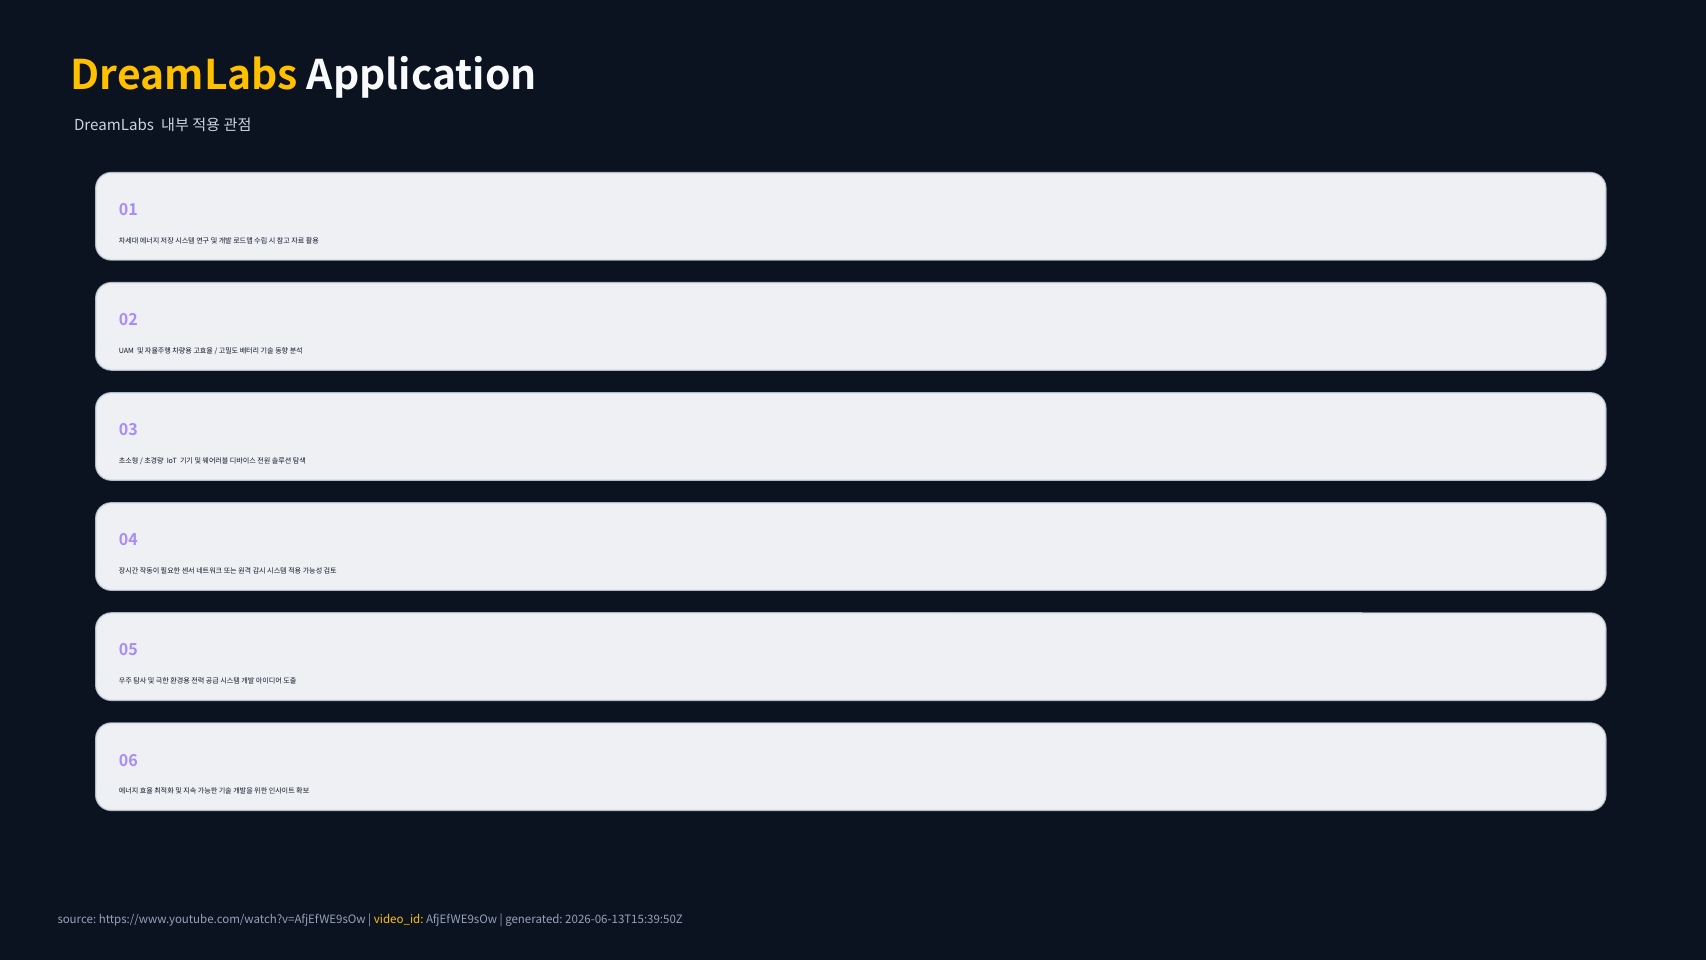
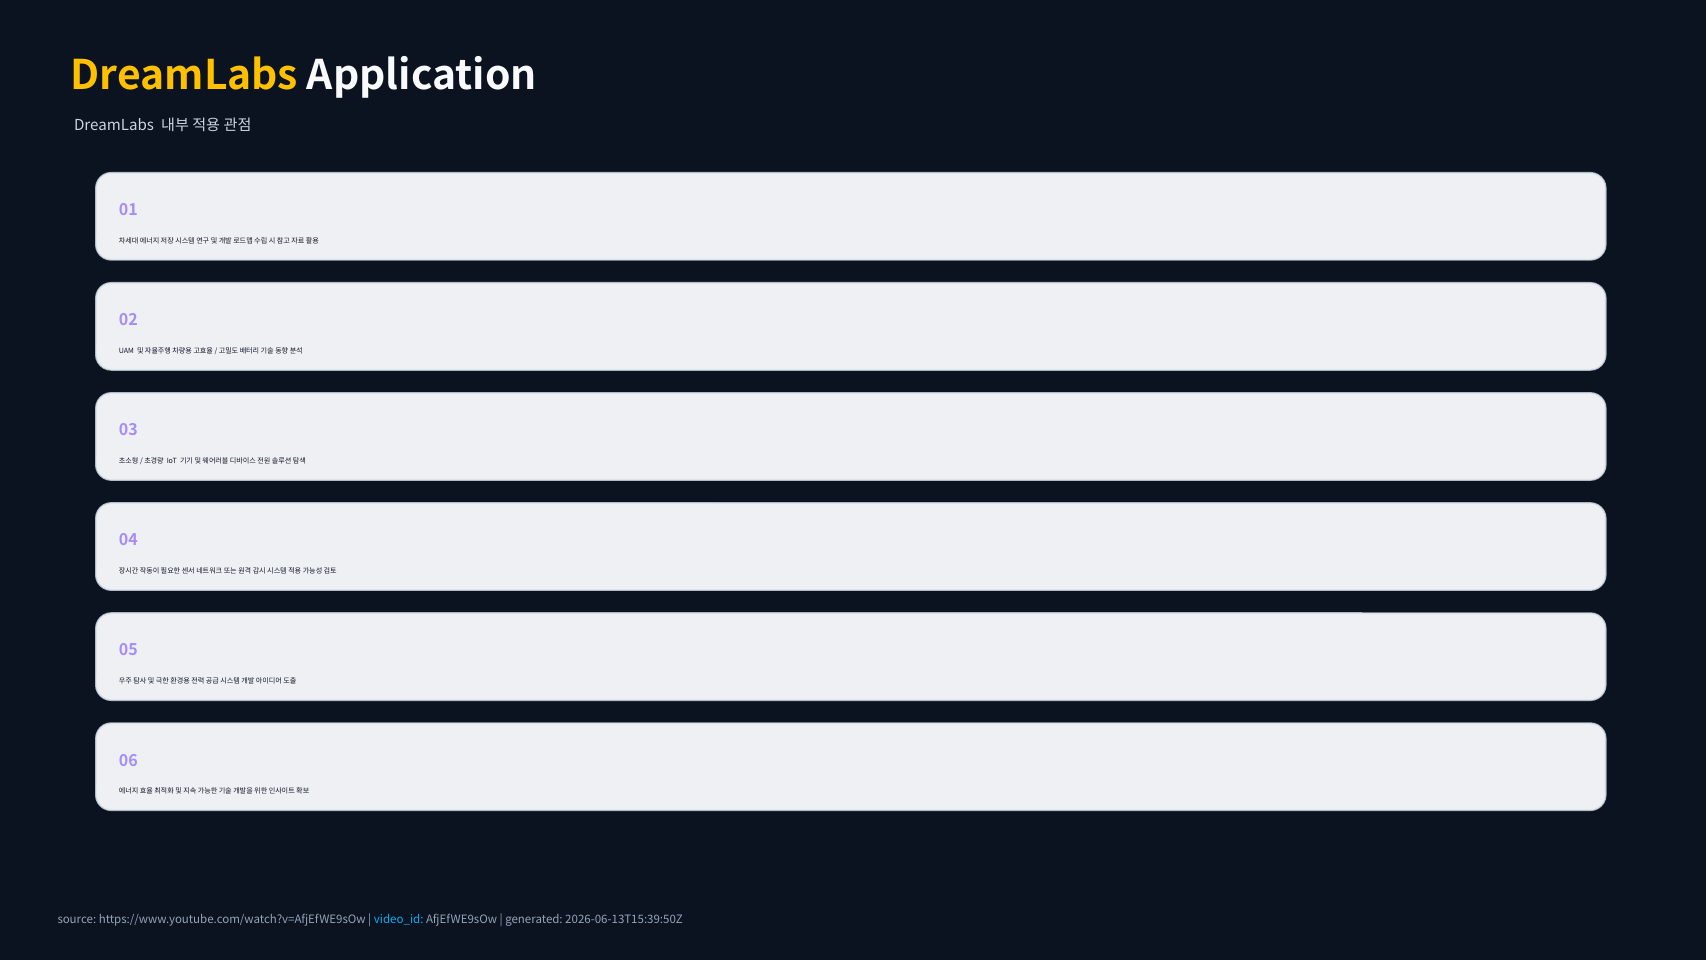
video_id colour: yellow -> light blue (399, 919)
